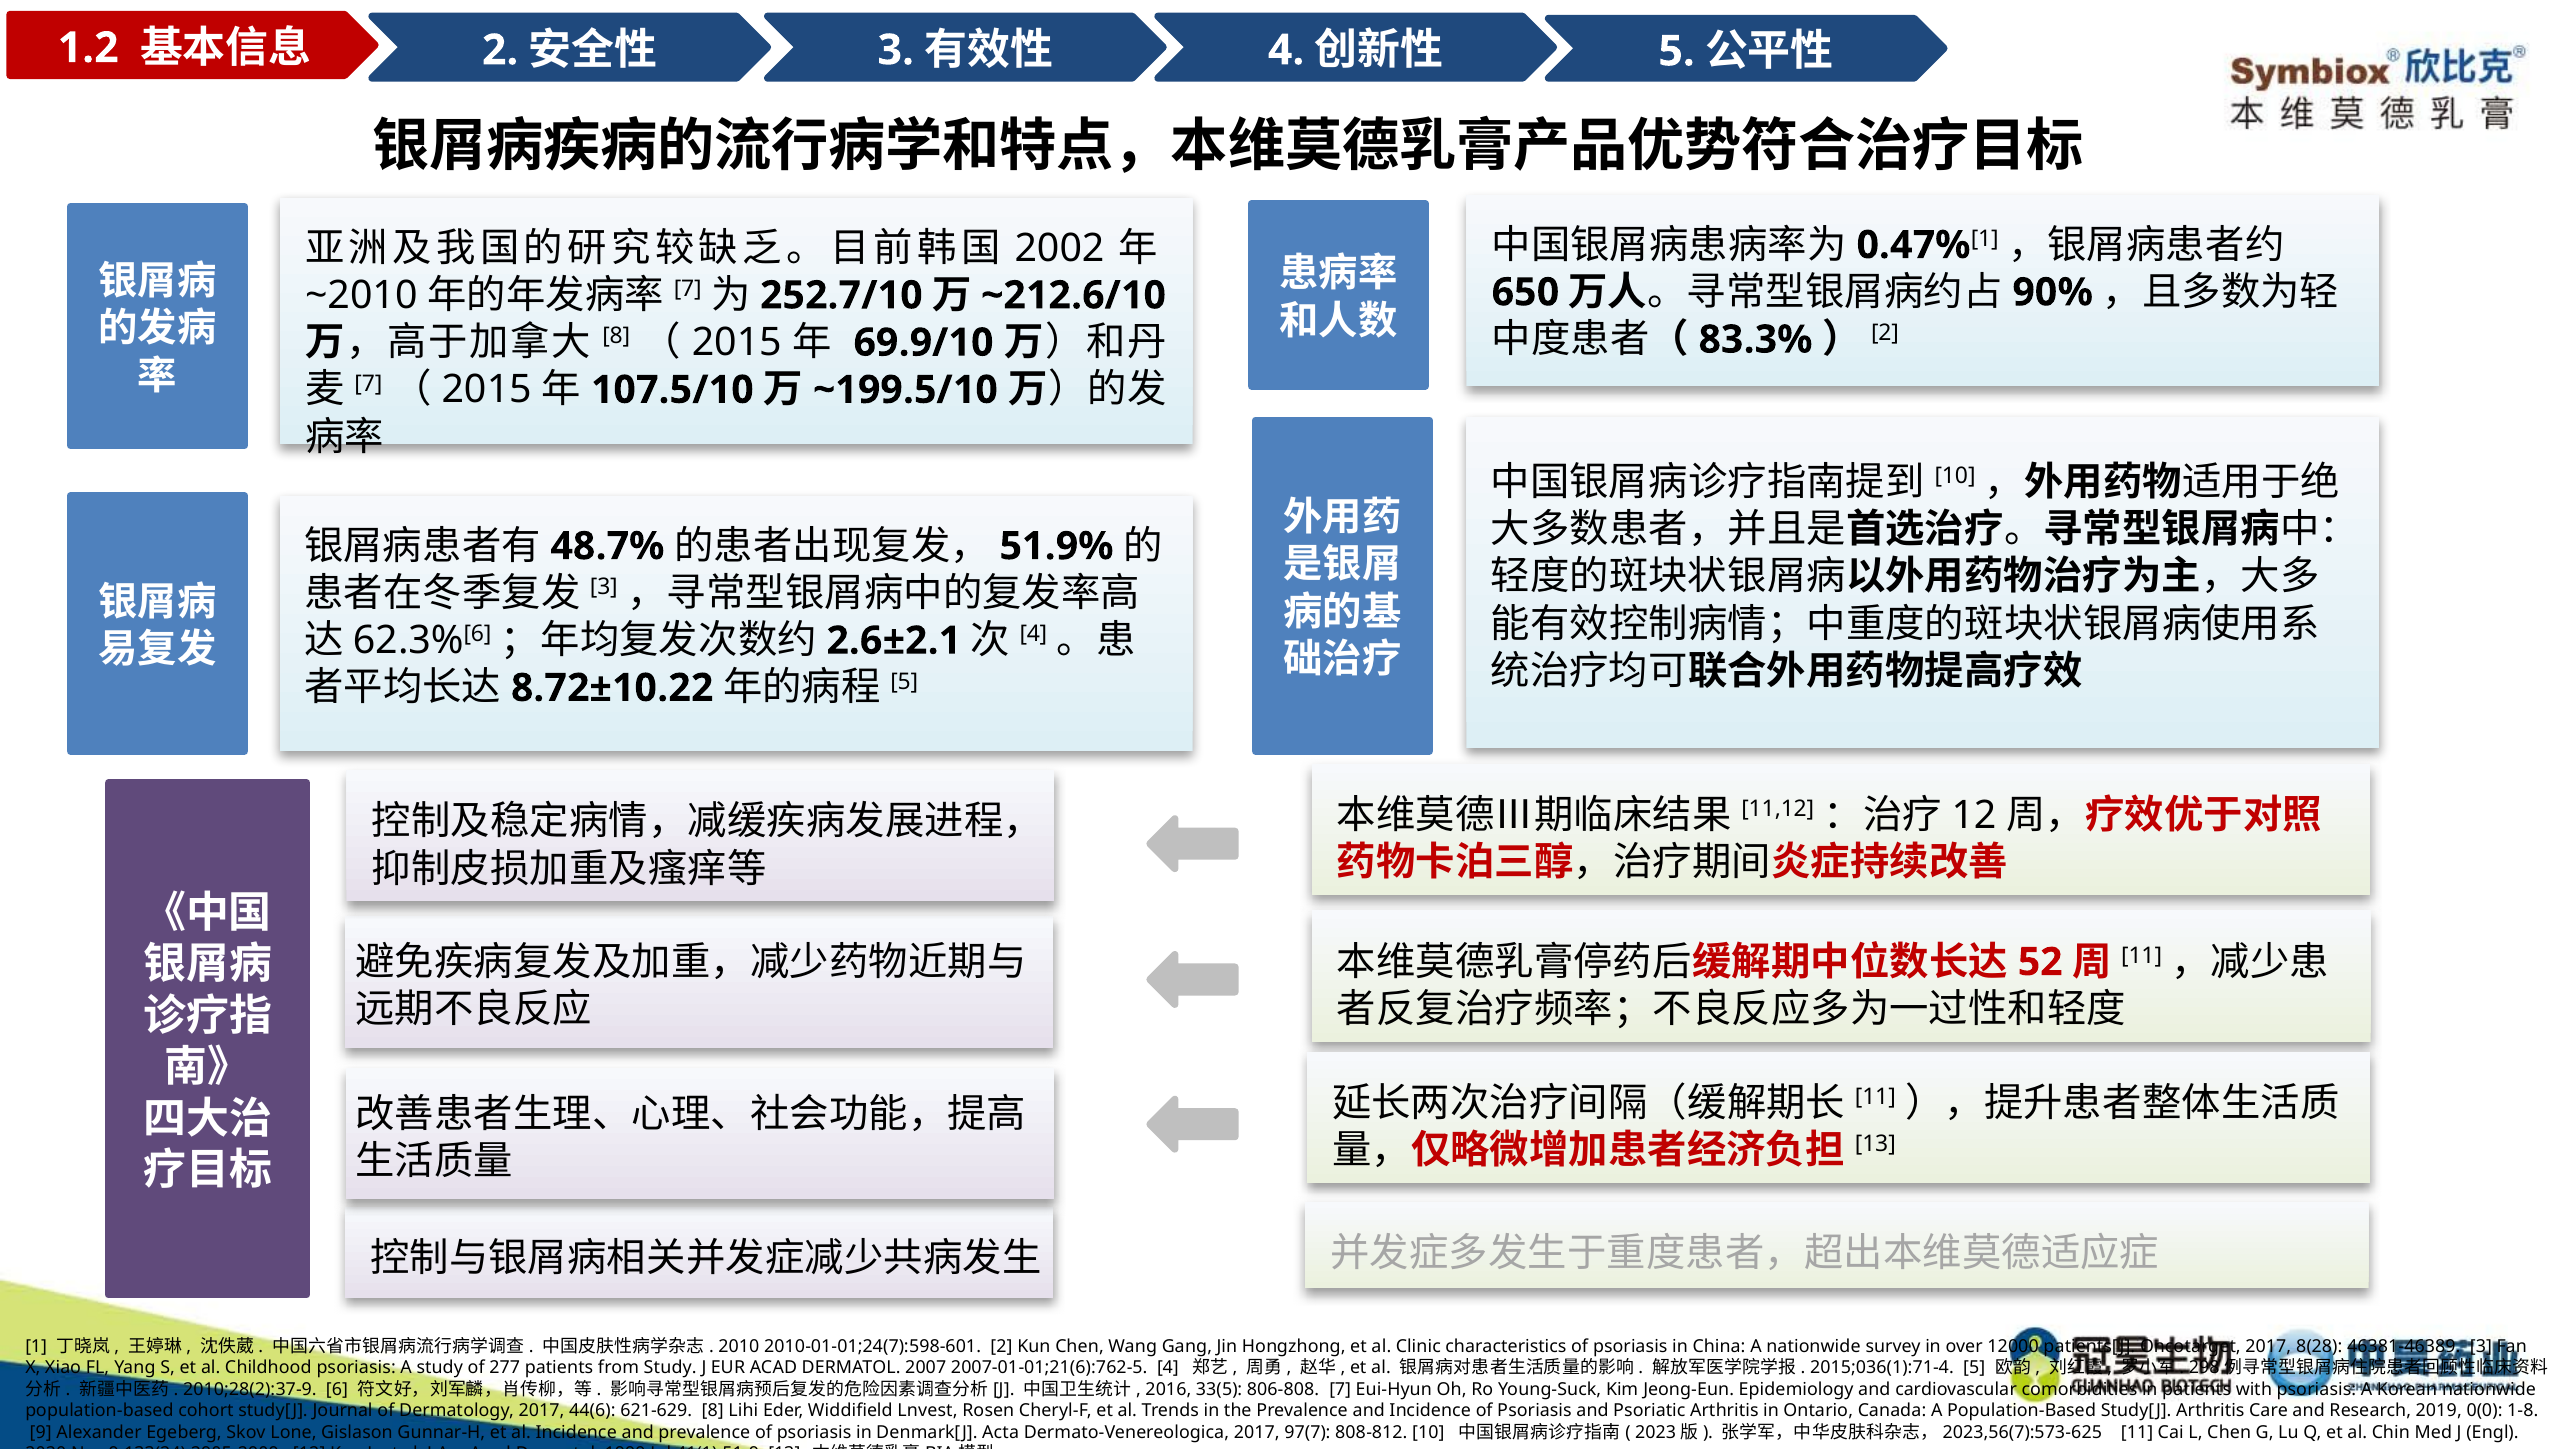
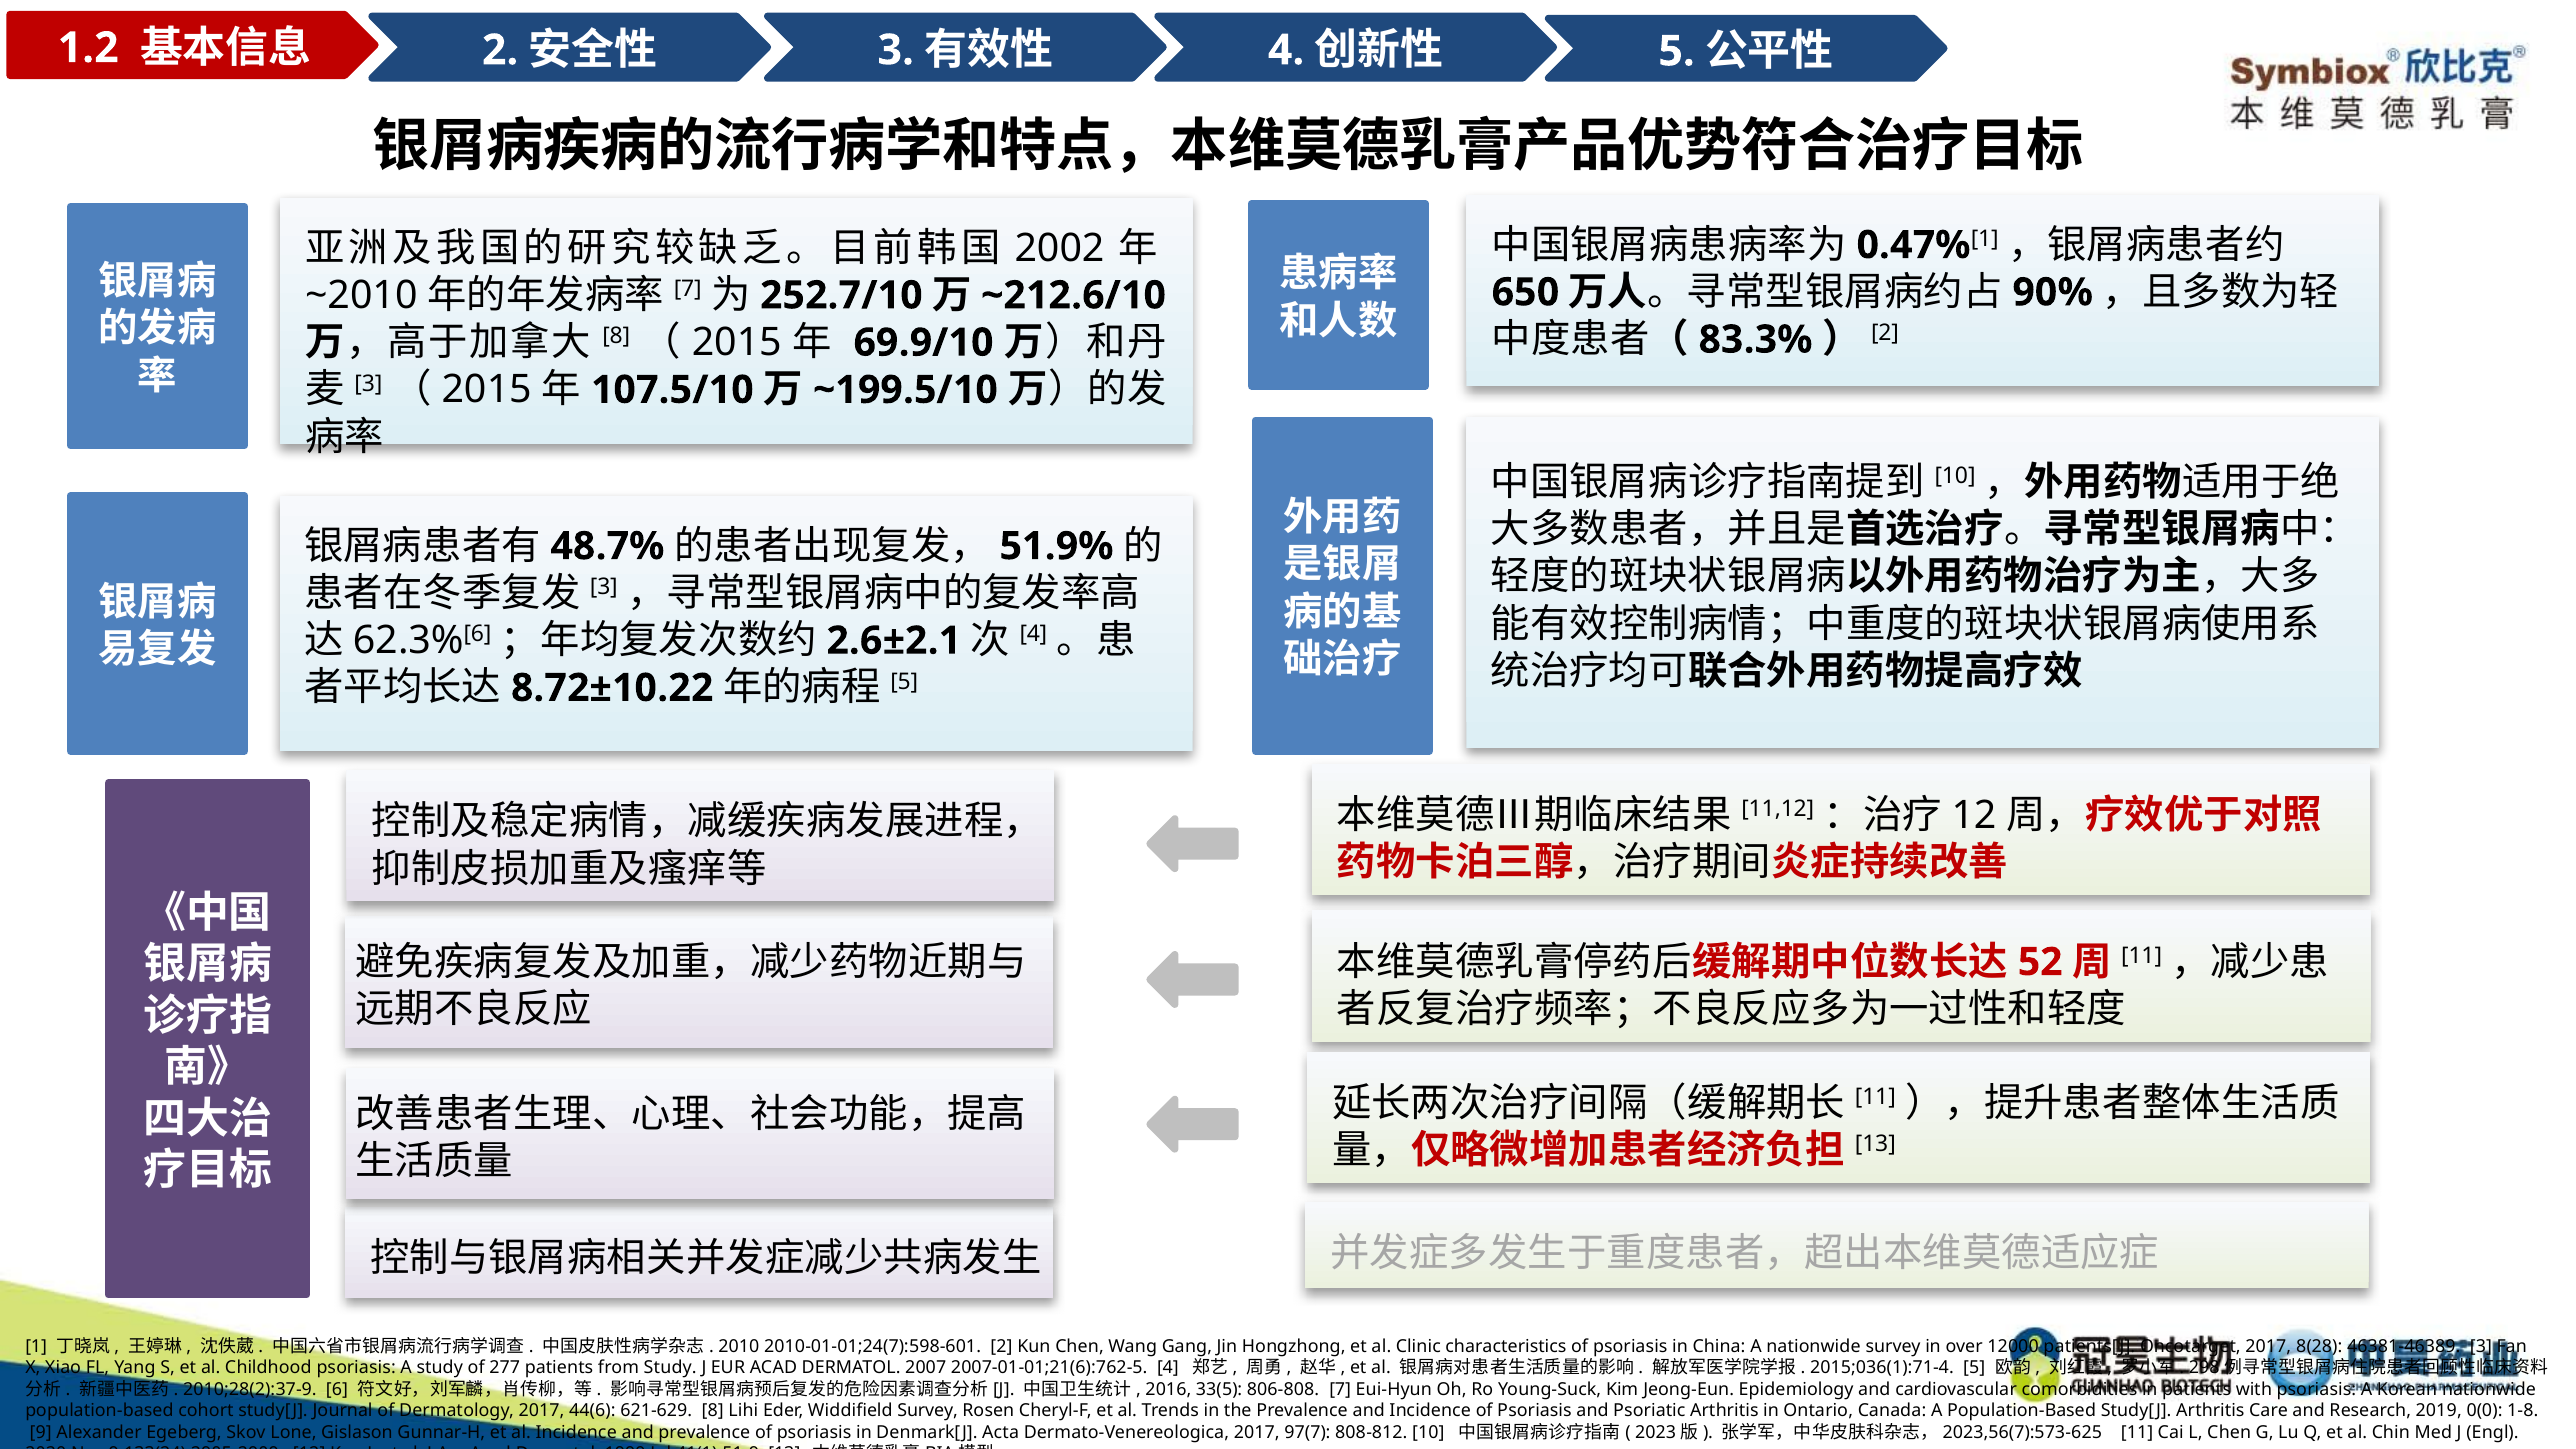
7: 7 -> 3 (368, 384)
Widdifield Lnvest: Lnvest -> Survey (928, 1411)
